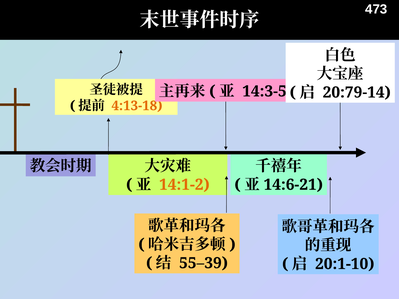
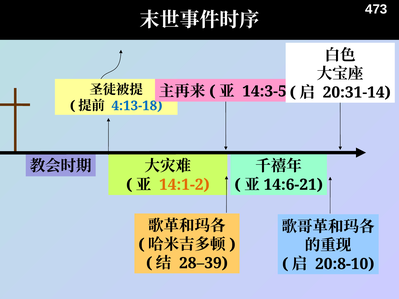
20:79-14: 20:79-14 -> 20:31-14 (357, 92)
4:13-18 colour: orange -> blue (137, 106)
55–39: 55–39 -> 28–39 (203, 263)
20:1-10: 20:1-10 -> 20:8-10 (345, 264)
